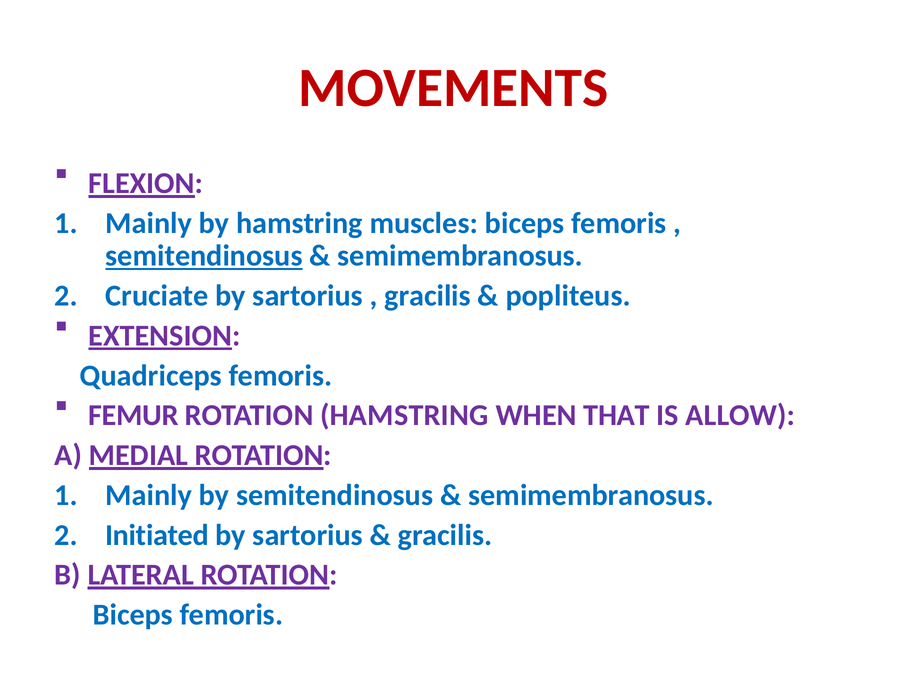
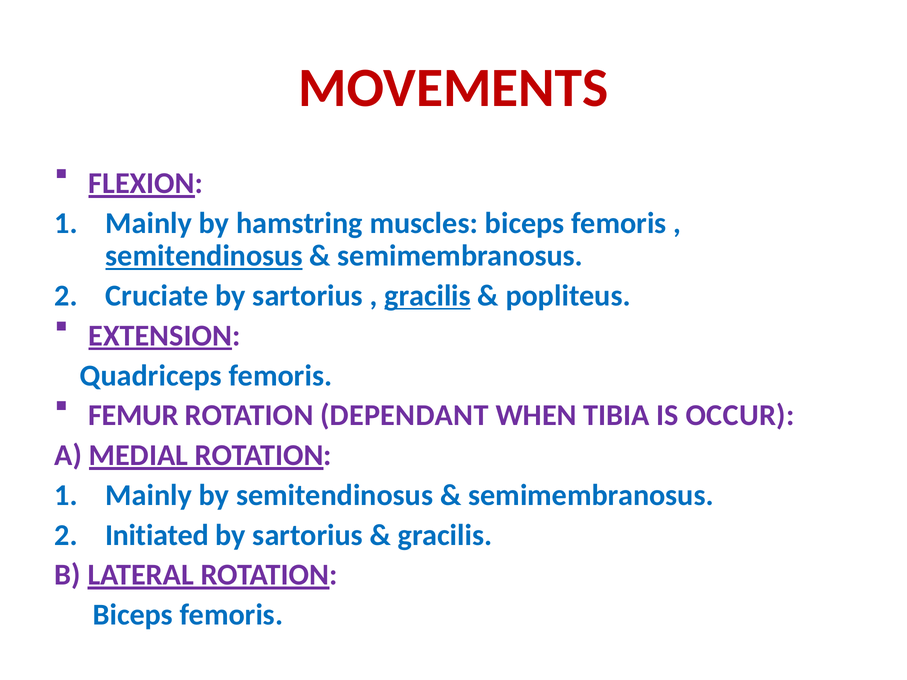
gracilis underline: none -> present (428, 296)
ROTATION HAMSTRING: HAMSTRING -> DEPENDANT (404, 416)
THAT: THAT -> TIBIA (617, 416)
ALLOW: ALLOW -> OCCUR (740, 416)
